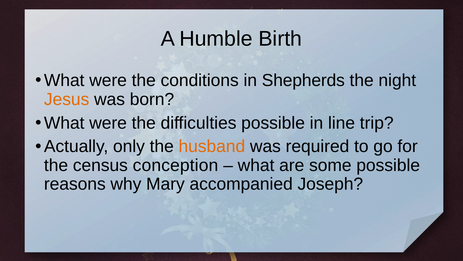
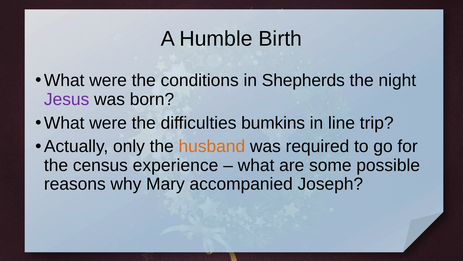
Jesus colour: orange -> purple (67, 99)
difficulties possible: possible -> bumkins (273, 123)
conception: conception -> experience (176, 165)
